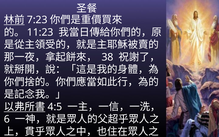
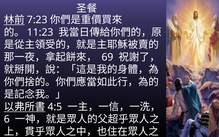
38: 38 -> 69 (107, 57)
